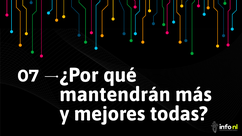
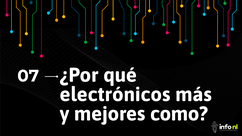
mantendrán: mantendrán -> electrónicos (115, 95)
todas: todas -> como (179, 114)
